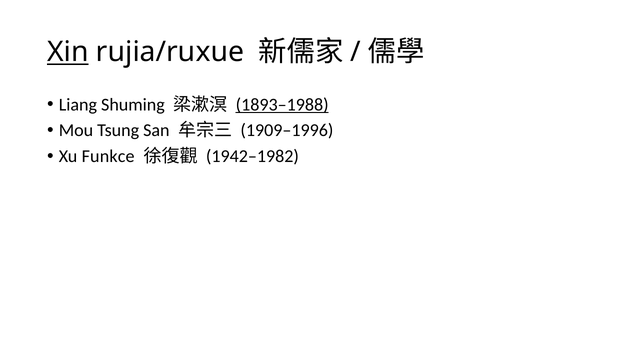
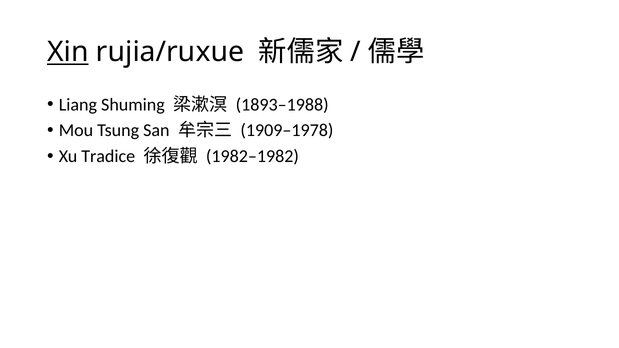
1893–1988 underline: present -> none (282, 105)
1909–1996: 1909–1996 -> 1909–1978 (287, 131)
Funkce: Funkce -> Tradice (108, 157)
1942–1982: 1942–1982 -> 1982–1982 (252, 157)
